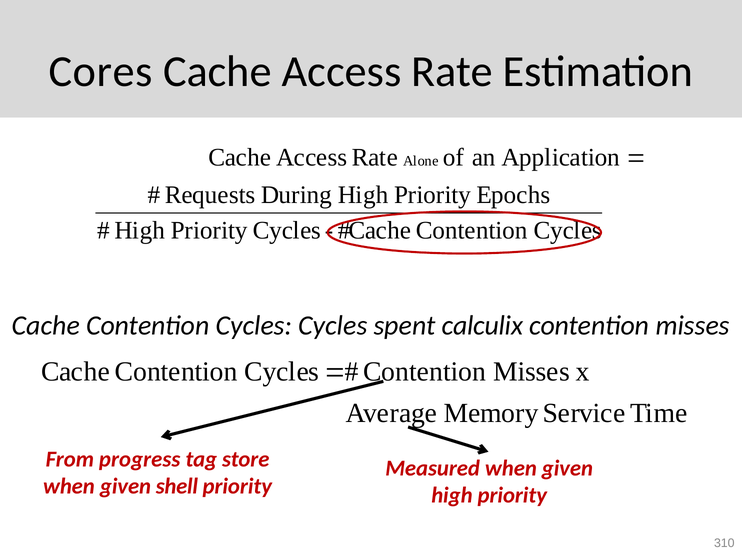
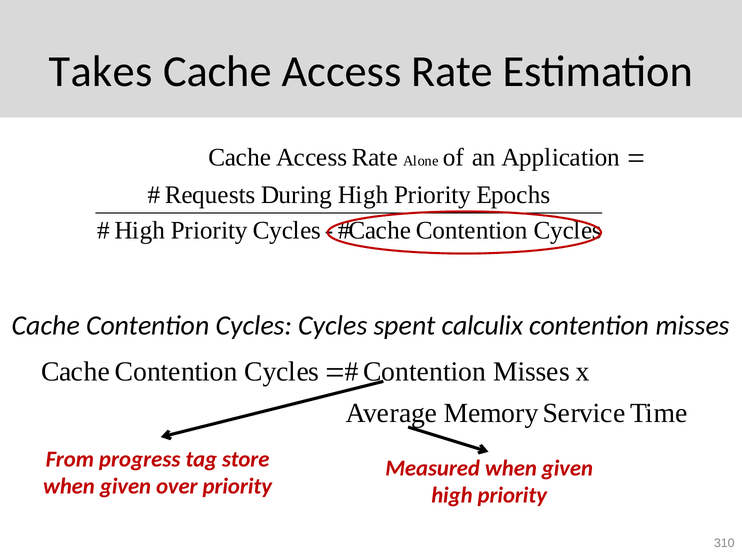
Cores: Cores -> Takes (101, 72)
shell: shell -> over (177, 486)
